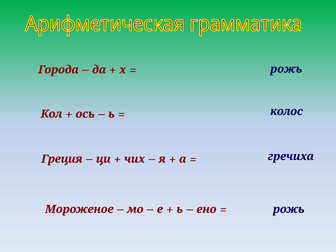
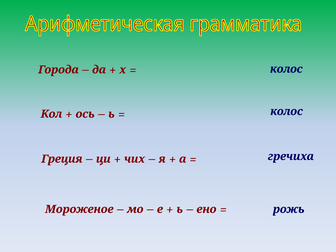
рожь: рожь -> колос (286, 69)
